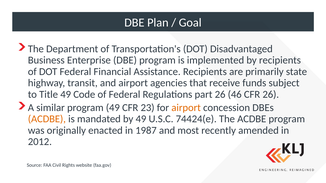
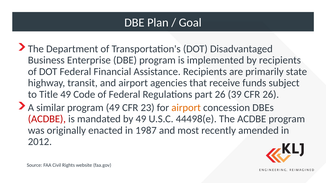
46: 46 -> 39 (235, 95)
ACDBE colour: orange -> red (47, 119)
74424(e: 74424(e -> 44498(e (196, 119)
